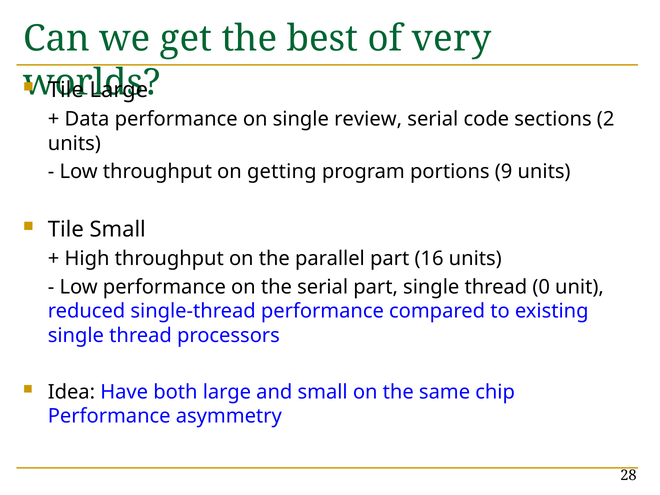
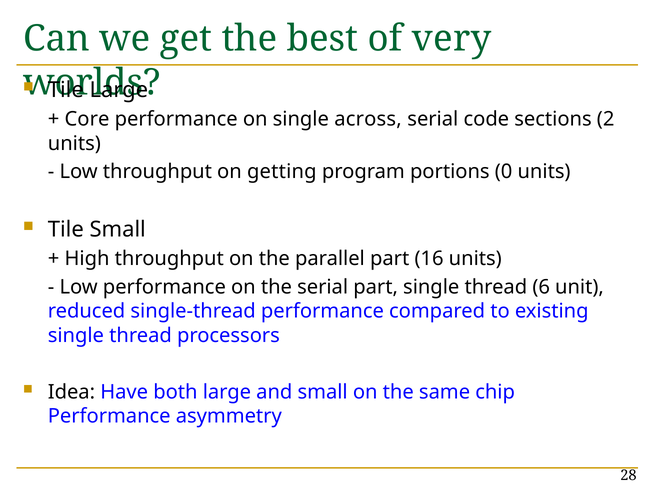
Data: Data -> Core (87, 119)
review: review -> across (368, 119)
9: 9 -> 0 (504, 172)
0: 0 -> 6 (541, 287)
